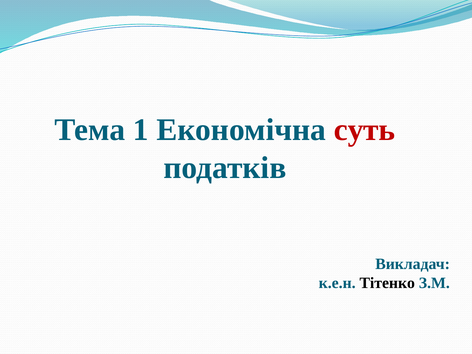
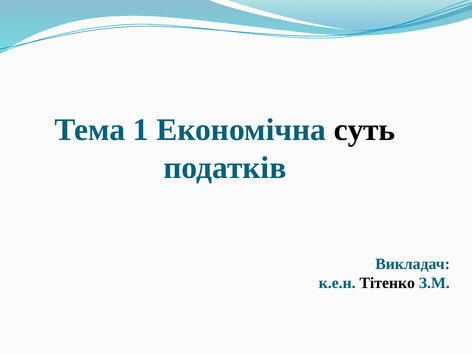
суть colour: red -> black (365, 130)
